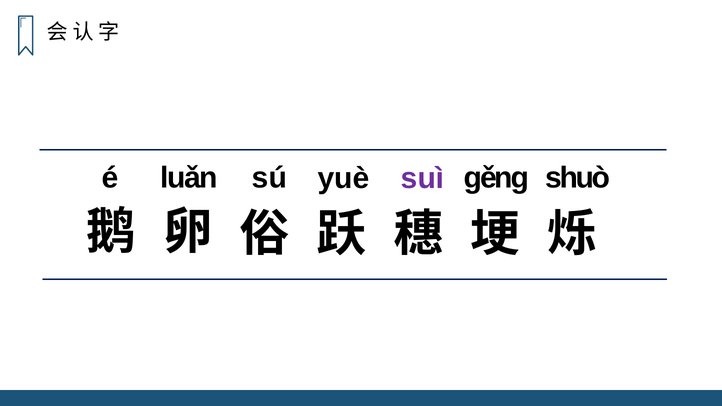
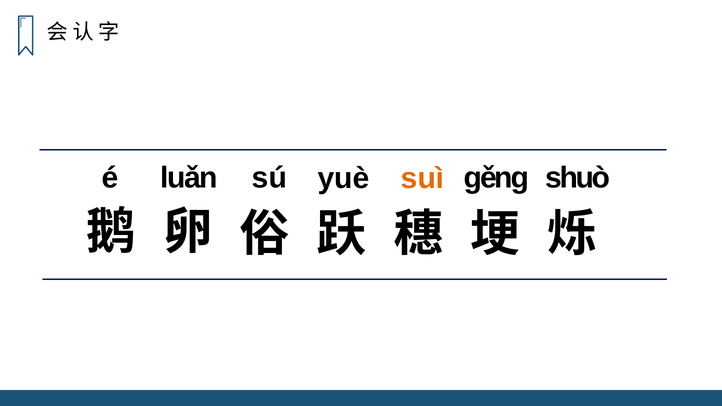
suì colour: purple -> orange (422, 178)
